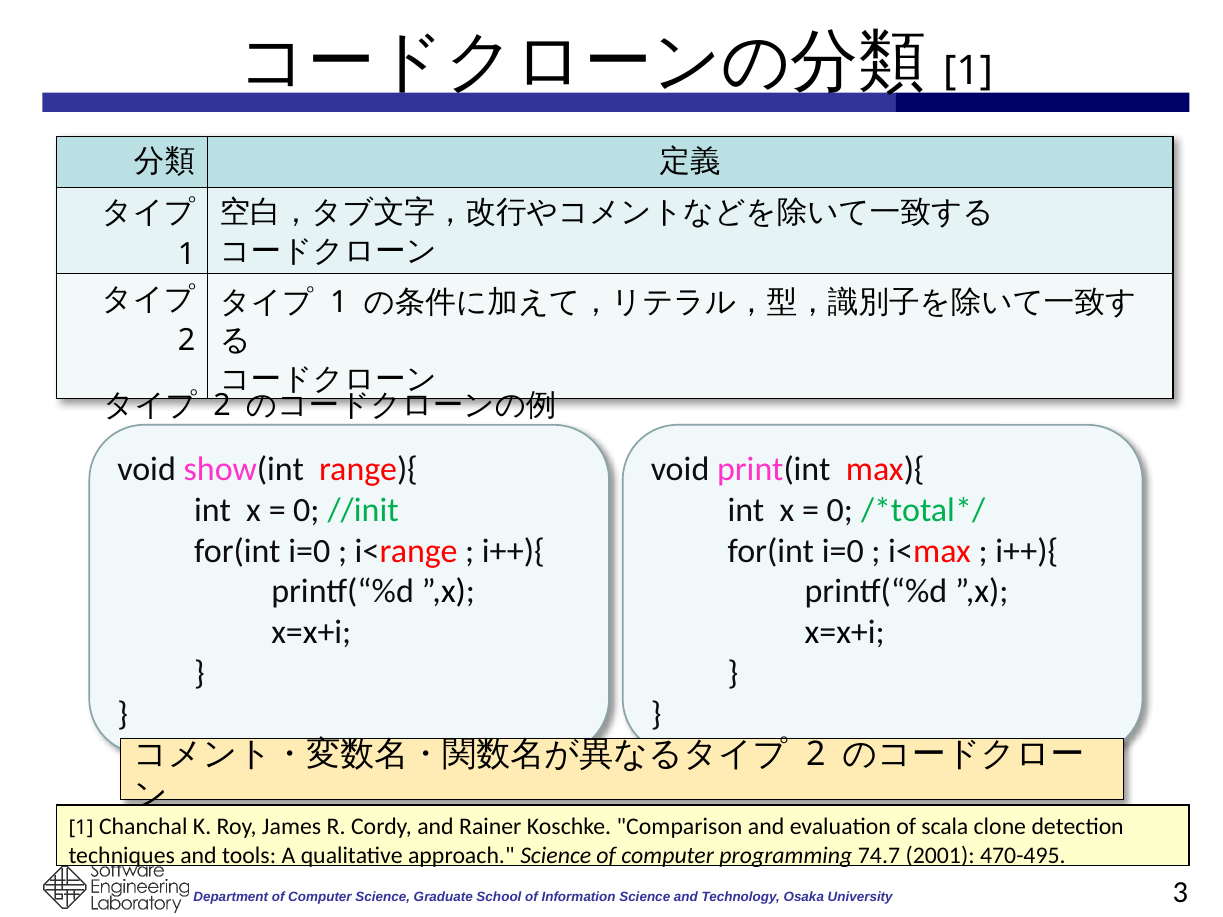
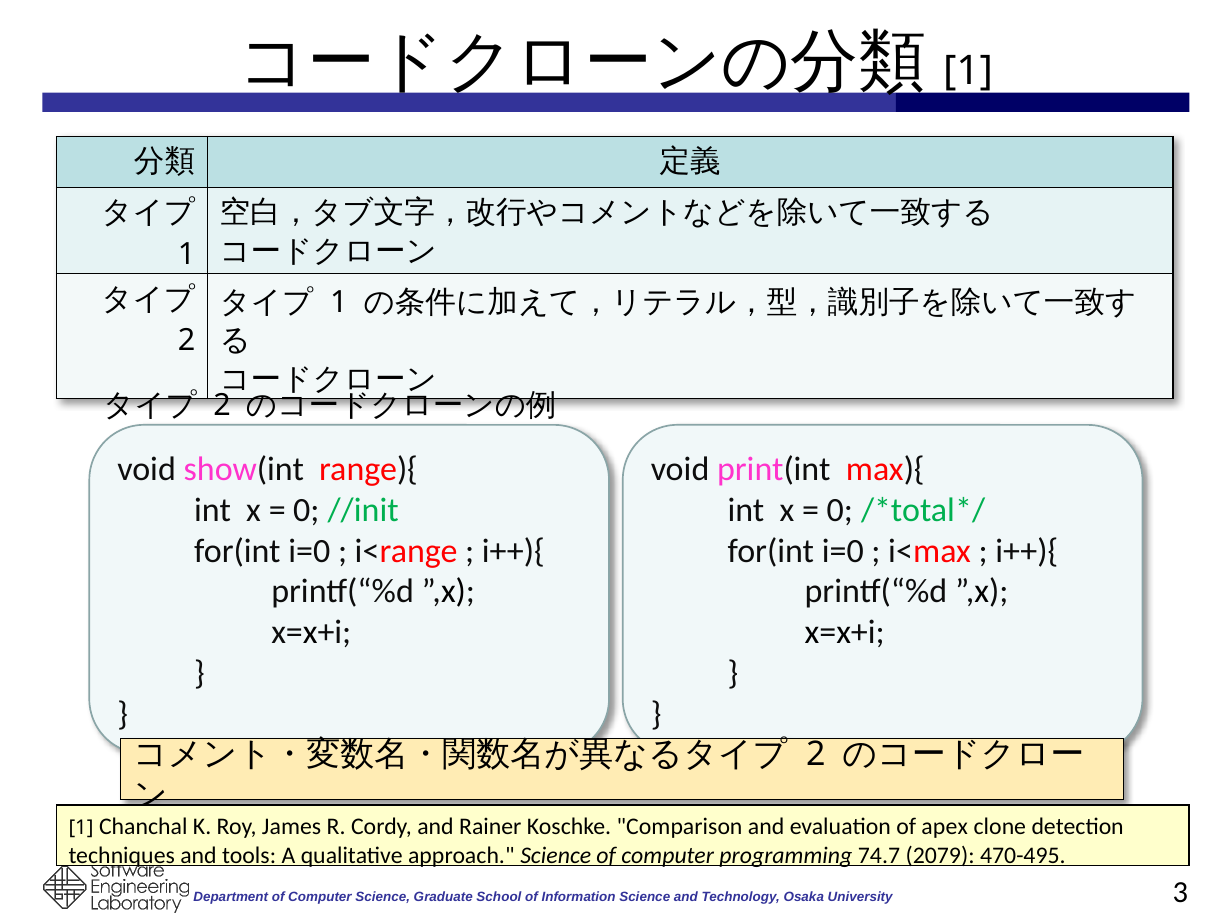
scala: scala -> apex (945, 827)
2001: 2001 -> 2079 (940, 856)
